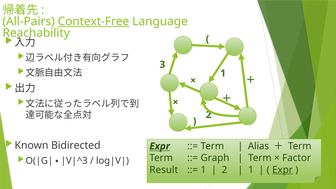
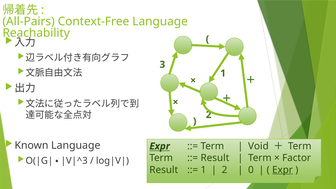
Context-Free underline: present -> none (94, 21)
Known Bidirected: Bidirected -> Language (76, 145)
Alias: Alias -> Void (258, 146)
Graph: Graph -> Result (215, 158)
1: 1 -> 0 (251, 170)
